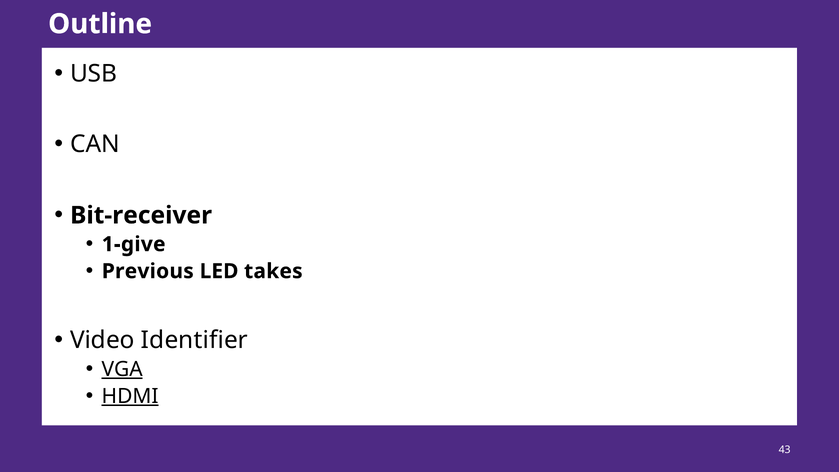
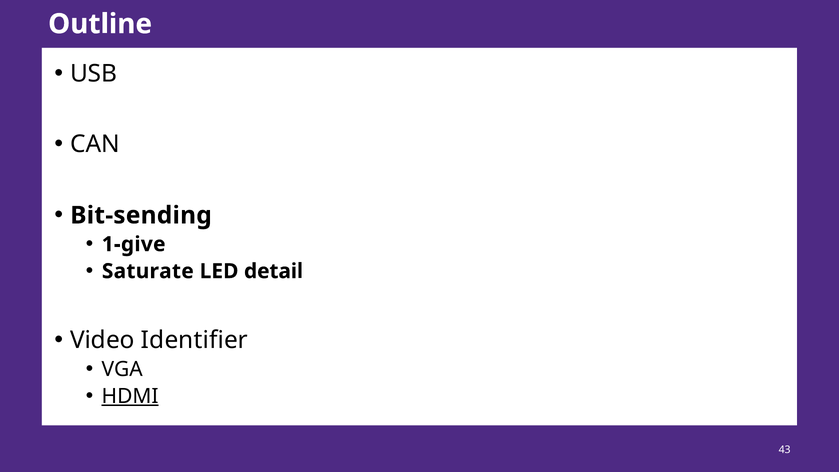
Bit-receiver: Bit-receiver -> Bit-sending (141, 215)
Previous: Previous -> Saturate (148, 271)
takes: takes -> detail (274, 271)
VGA underline: present -> none (122, 369)
